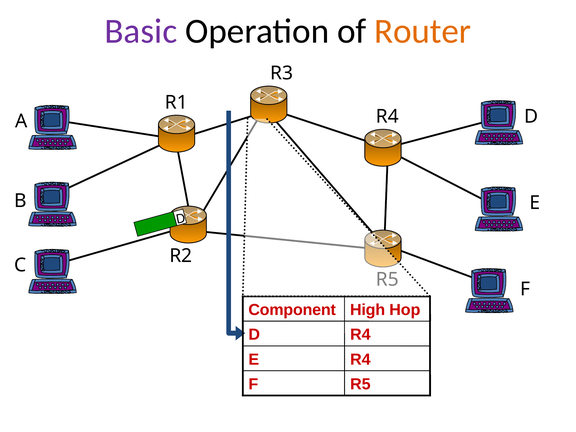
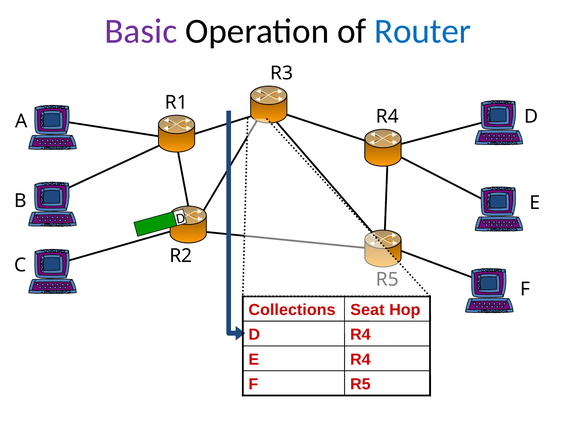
Router colour: orange -> blue (423, 31)
Component: Component -> Collections (292, 310)
High: High -> Seat (367, 310)
